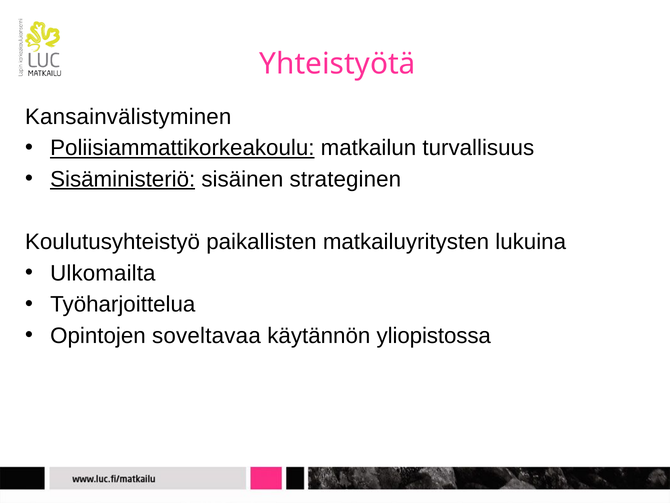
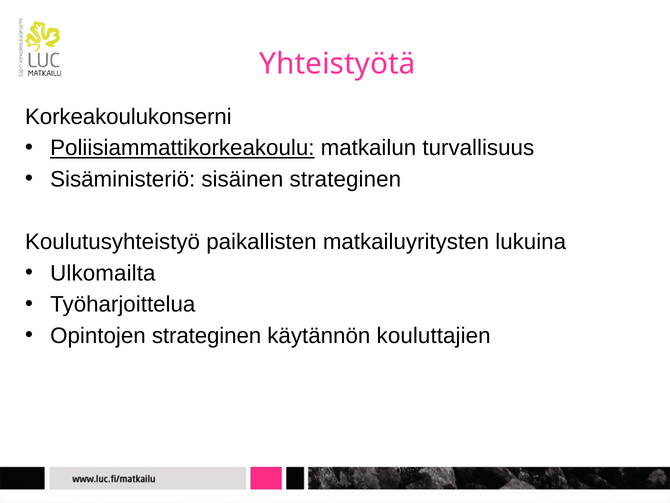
Kansainvälistyminen: Kansainvälistyminen -> Korkeakoulukonserni (128, 117)
Sisäministeriö underline: present -> none (123, 179)
Opintojen soveltavaa: soveltavaa -> strateginen (207, 335)
yliopistossa: yliopistossa -> kouluttajien (434, 335)
